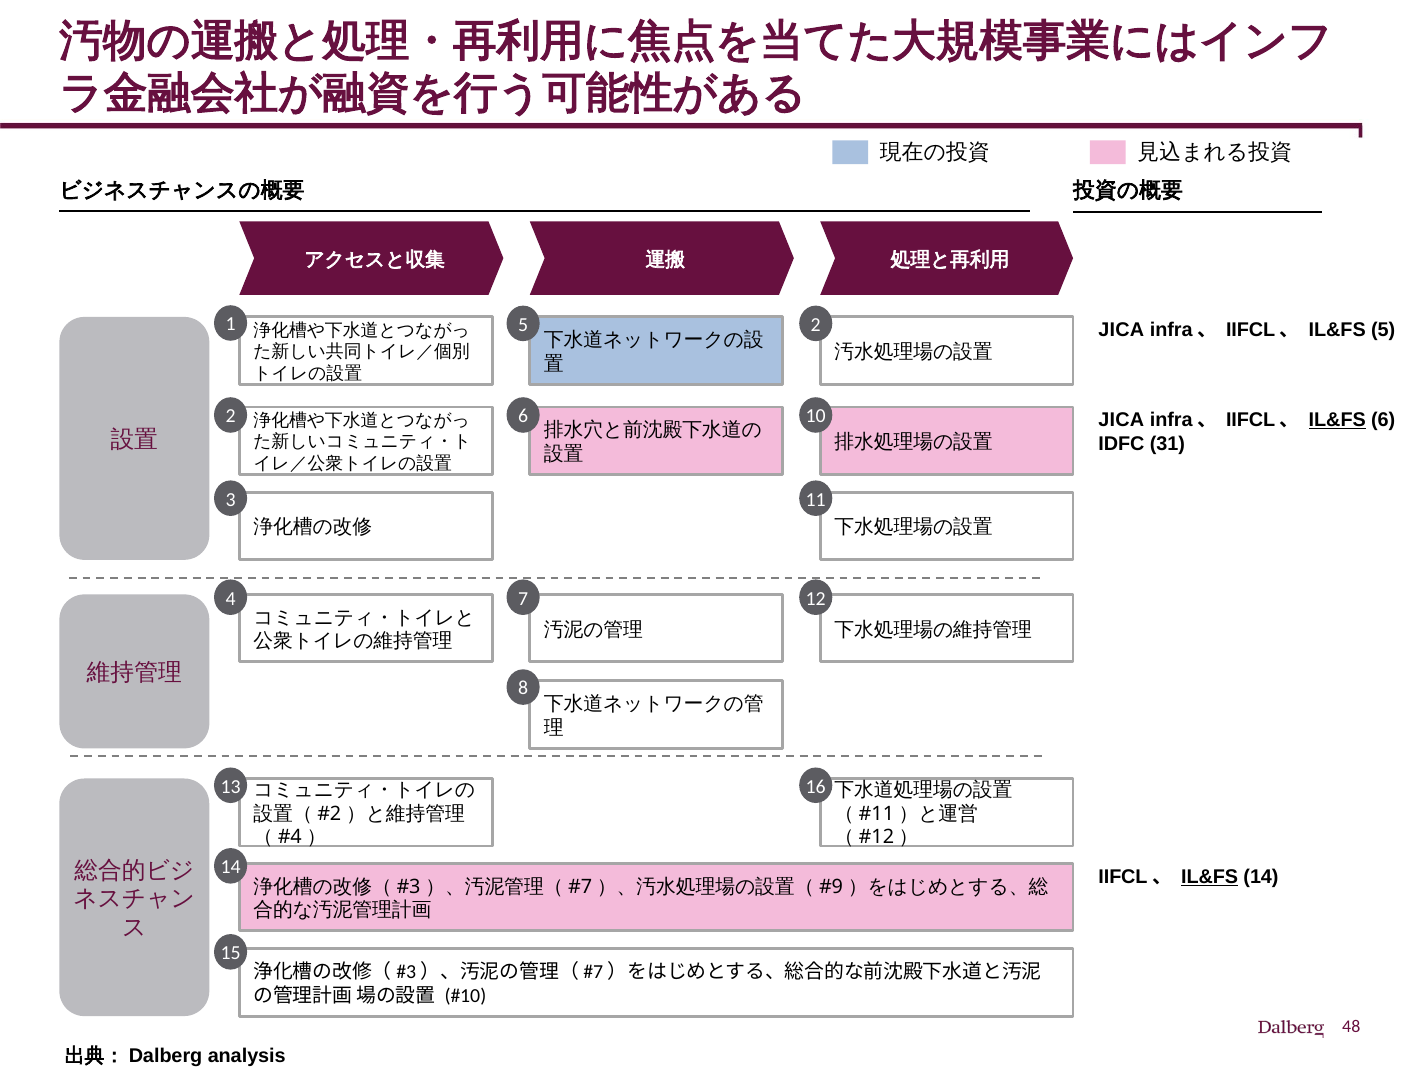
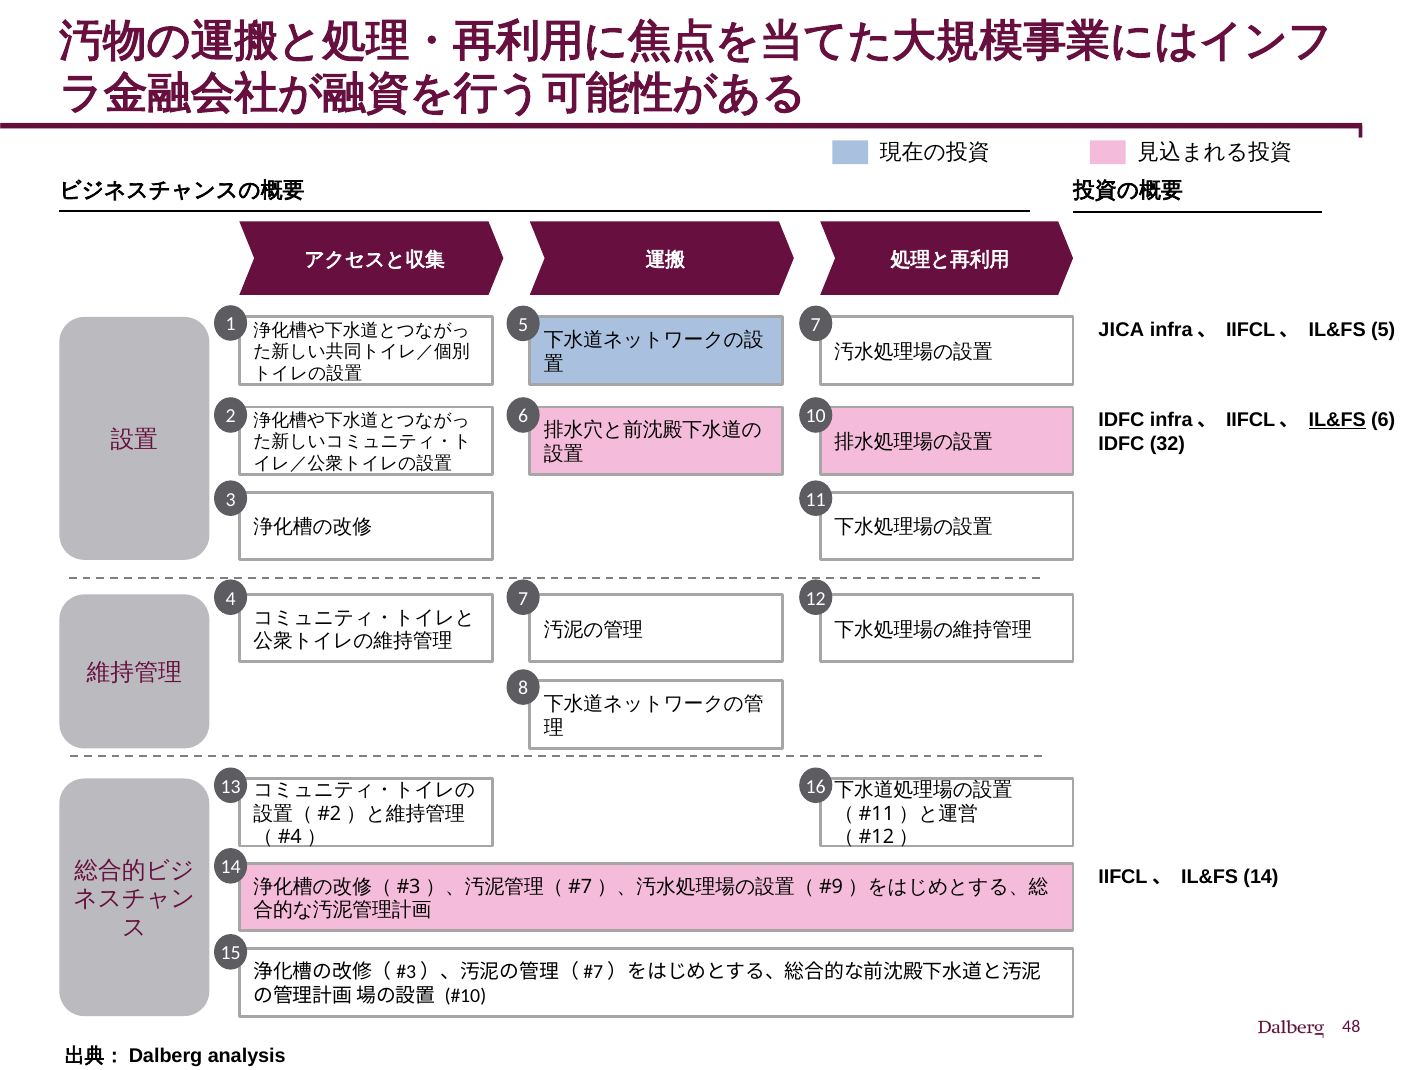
5 2: 2 -> 7 (816, 325)
JICA: JICA -> IDFC (1121, 420)
31: 31 -> 32 (1167, 444)
IL&FS underline: present -> none (1210, 877)
